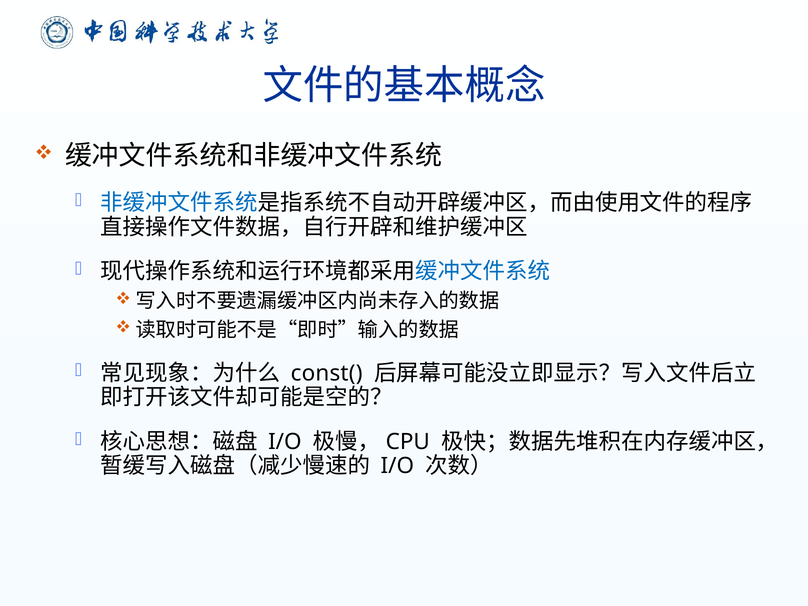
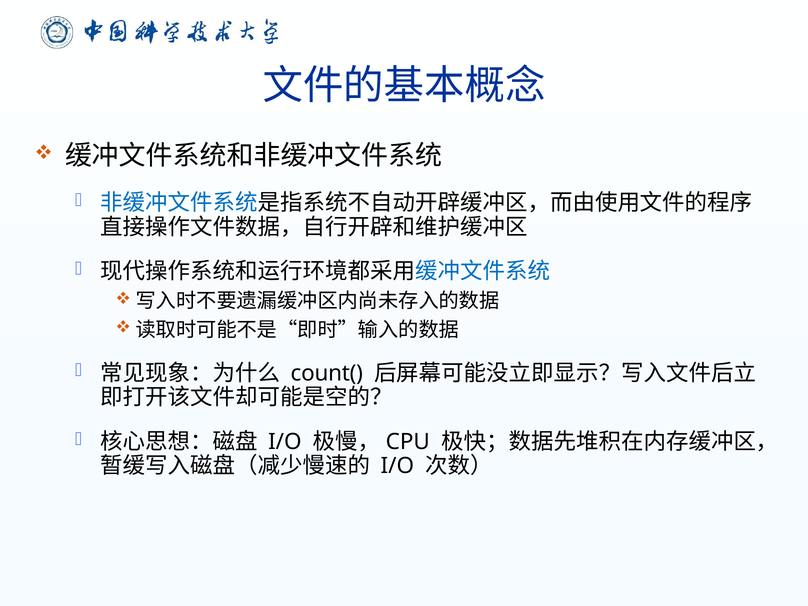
const(: const( -> count( (327, 373)
